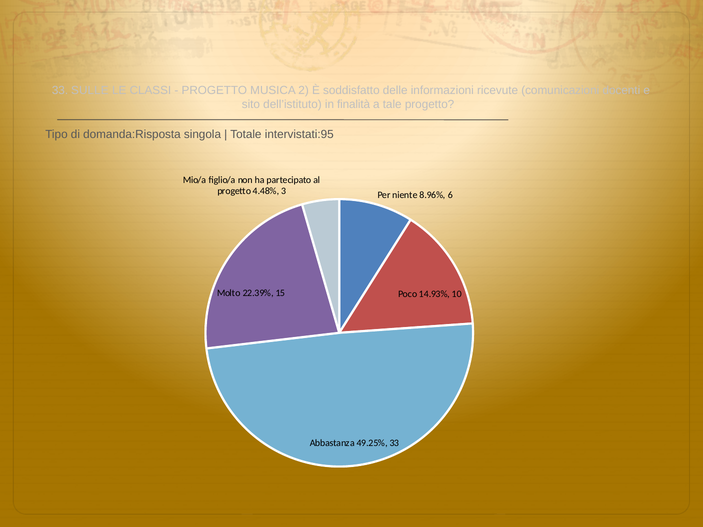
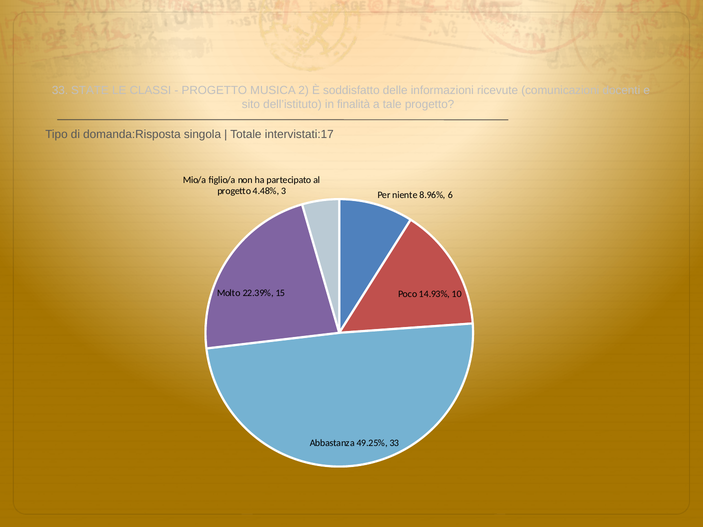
SULLE: SULLE -> STATE (90, 90)
intervistati:95: intervistati:95 -> intervistati:17 (299, 134)
